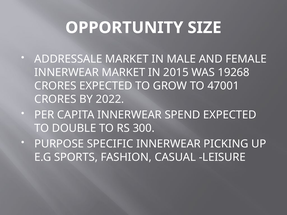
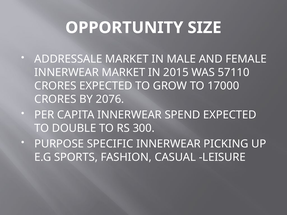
19268: 19268 -> 57110 (234, 73)
47001: 47001 -> 17000 (223, 86)
2022: 2022 -> 2076 (110, 99)
